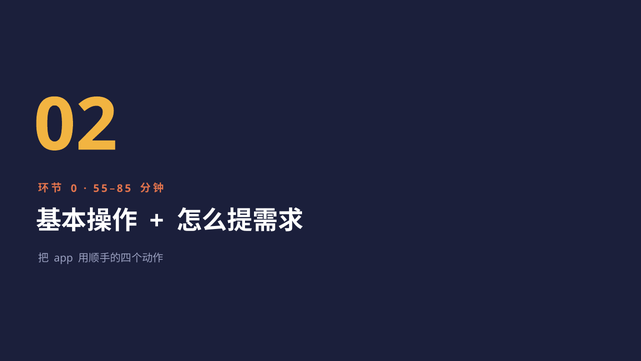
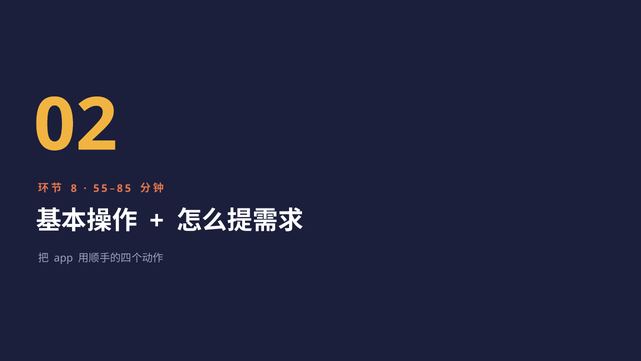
0: 0 -> 8 (74, 188)
